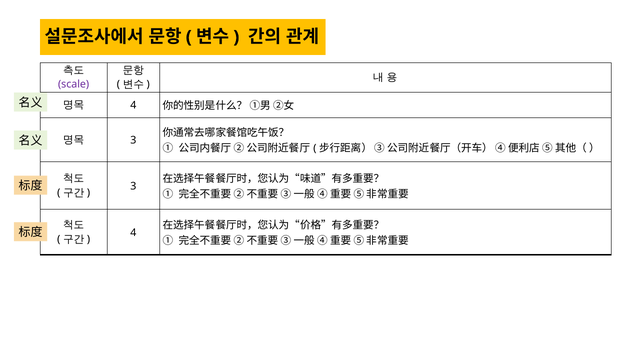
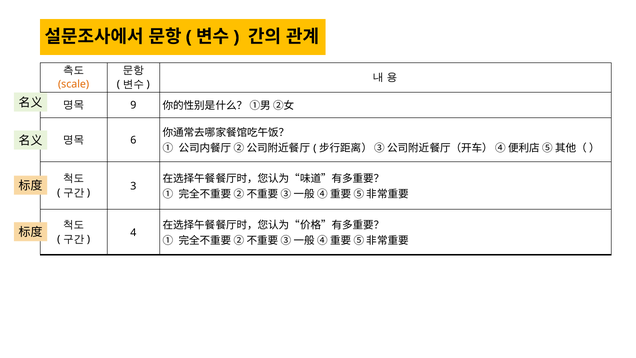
scale colour: purple -> orange (74, 84)
4: 4 -> 9 (133, 105)
3: 3 -> 6 (133, 140)
